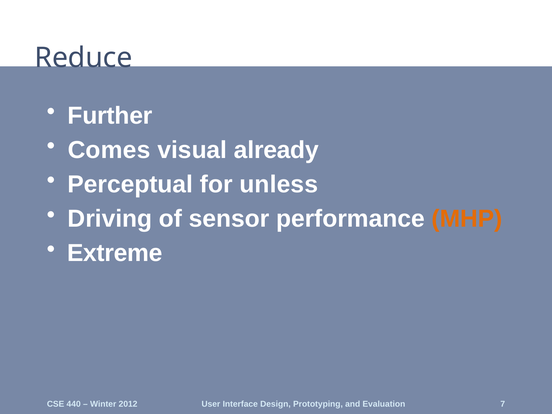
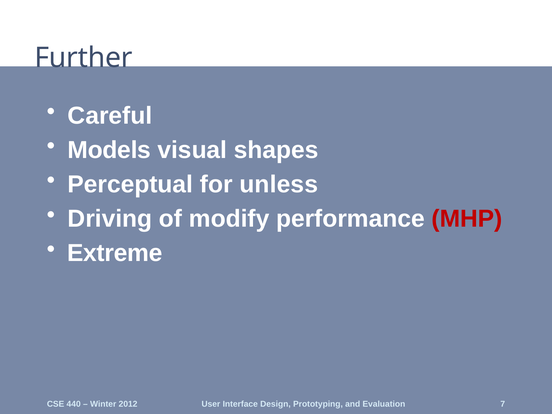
Reduce: Reduce -> Further (84, 58)
Further: Further -> Careful (110, 116)
Comes: Comes -> Models (109, 150)
already: already -> shapes (276, 150)
sensor: sensor -> modify (229, 219)
MHP colour: orange -> red (467, 219)
